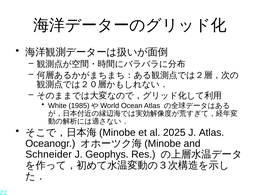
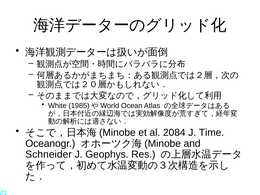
2025: 2025 -> 2084 (174, 133)
J Atlas: Atlas -> Time (212, 133)
